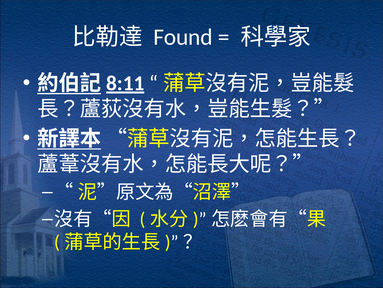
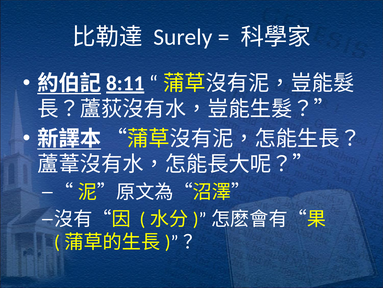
Found: Found -> Surely (183, 37)
